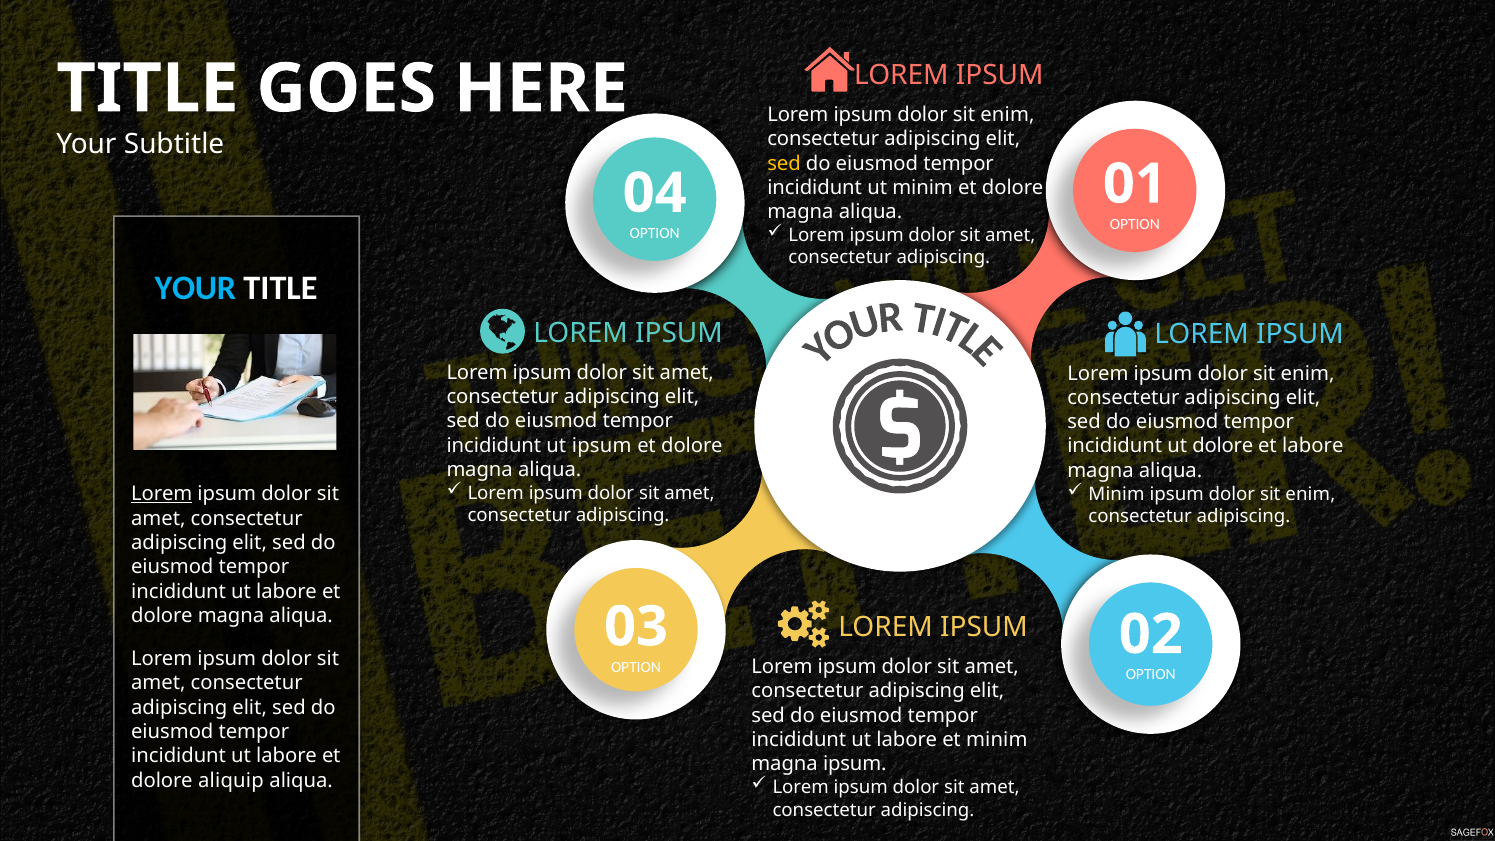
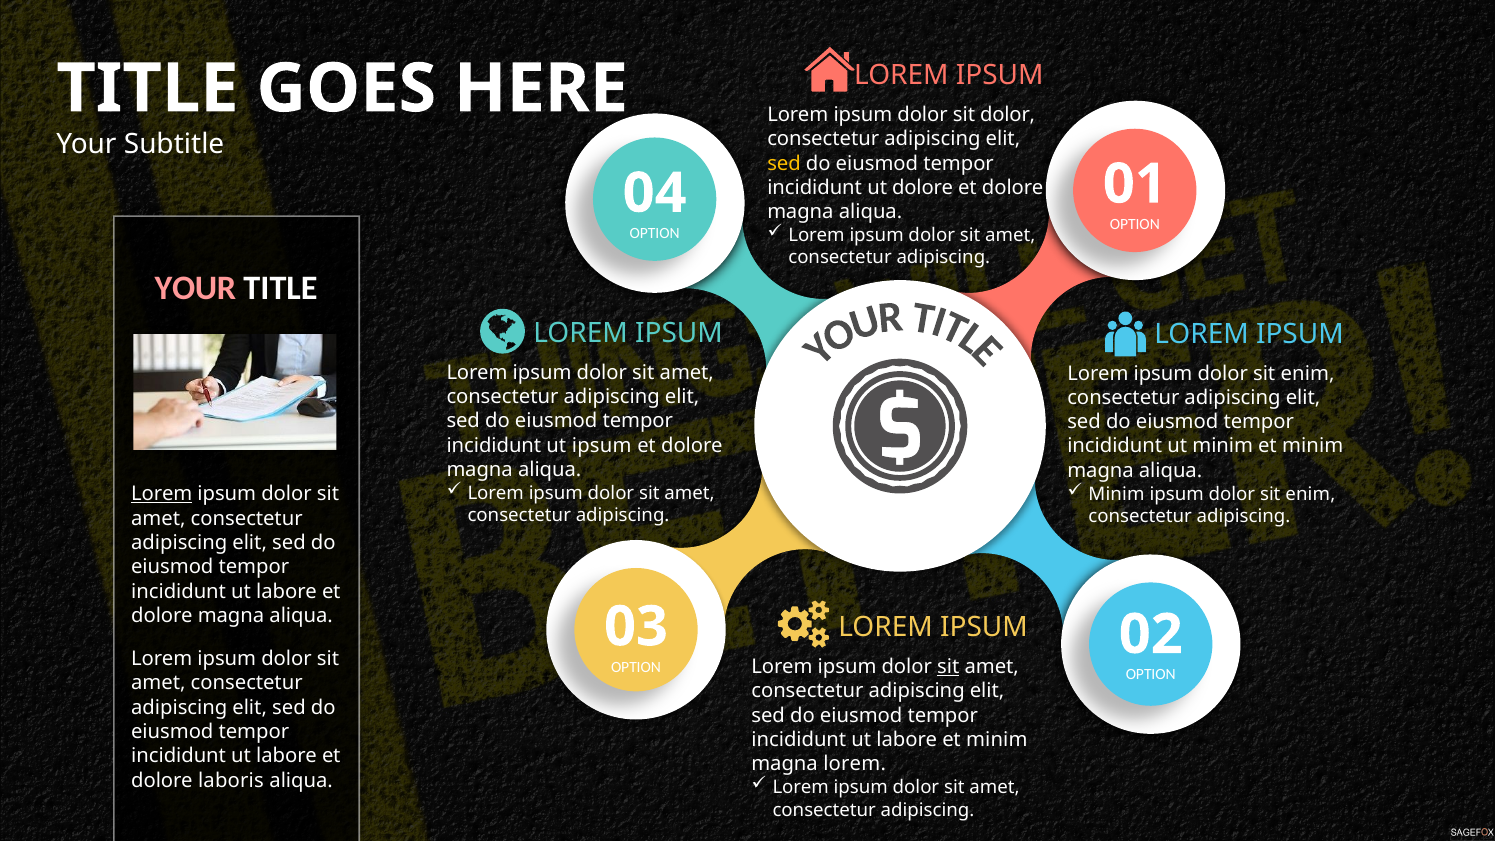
enim: enim -> dolor (1008, 115)
ut minim: minim -> dolore (923, 188)
YOUR colour: light blue -> pink (195, 288)
ut dolore: dolore -> minim (1223, 446)
labore: labore -> minim (1313, 446)
sit underline: none -> present (948, 667)
magna ipsum: ipsum -> lorem (855, 764)
aliquip: aliquip -> laboris (231, 780)
